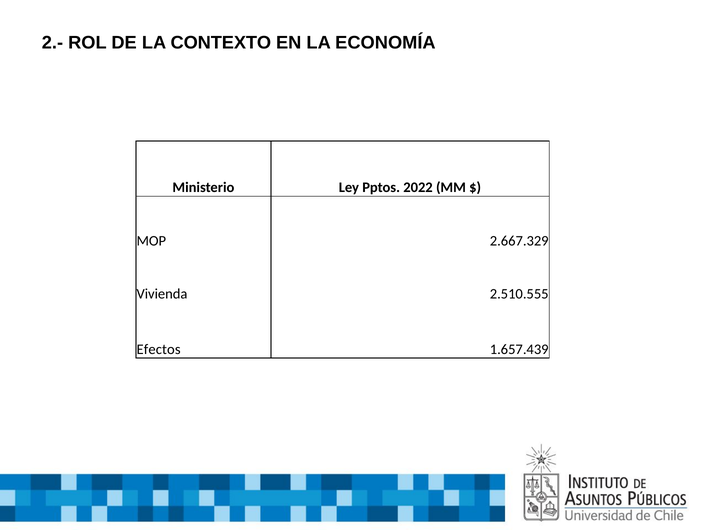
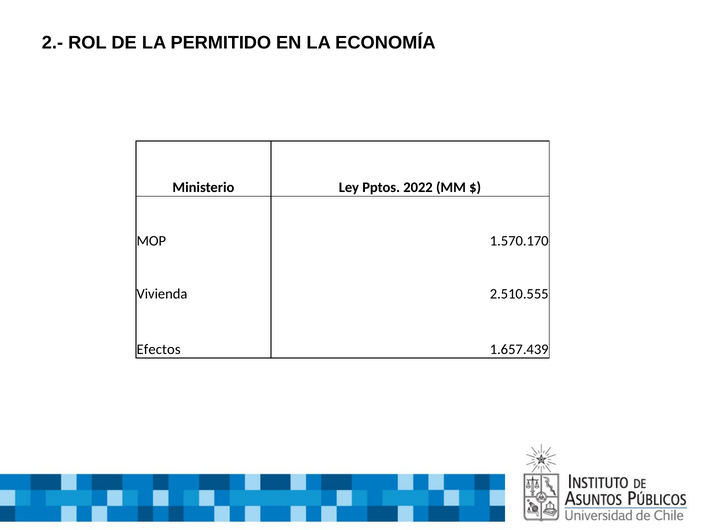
CONTEXTO: CONTEXTO -> PERMITIDO (221, 43)
2.667.329: 2.667.329 -> 1.570.170 (519, 240)
